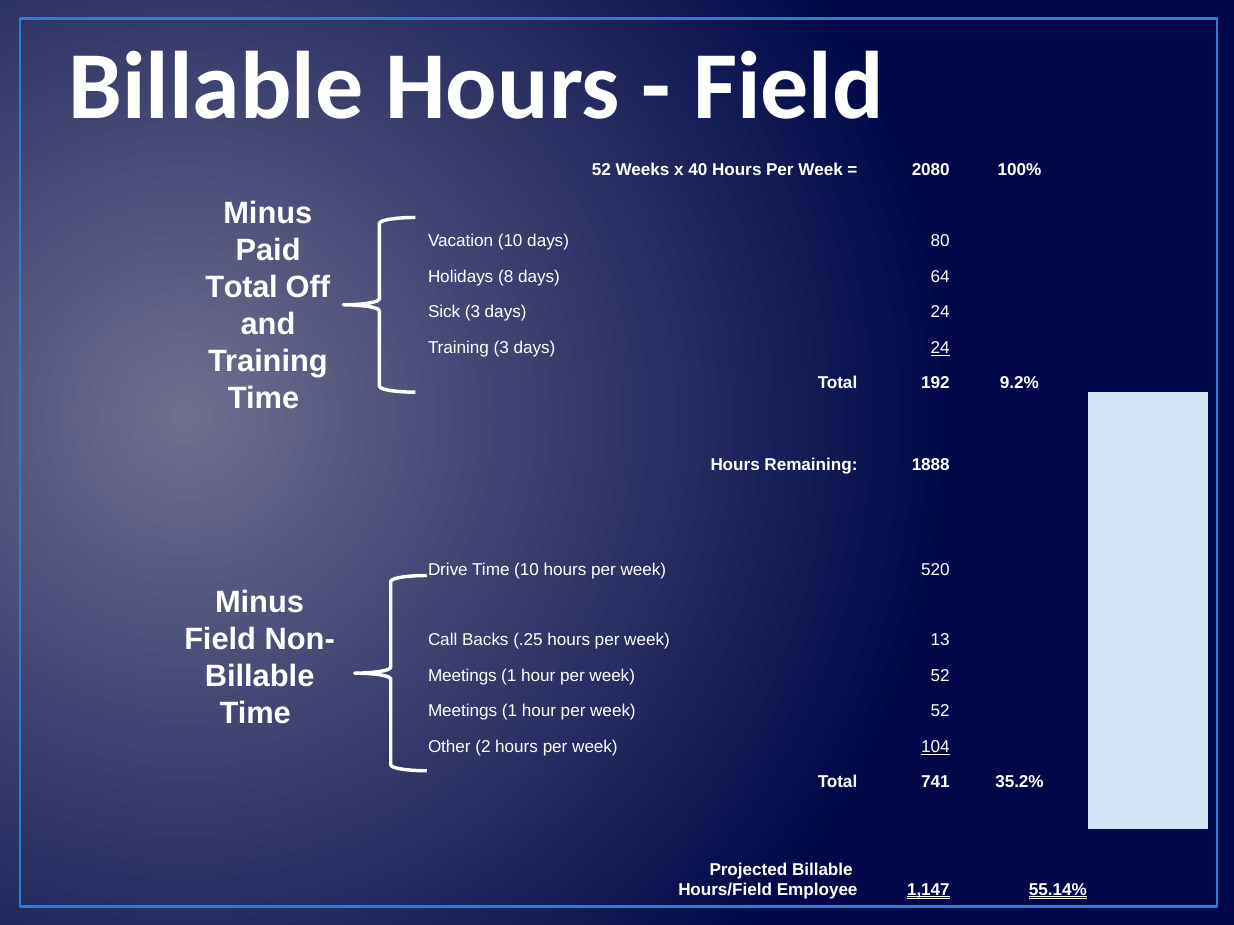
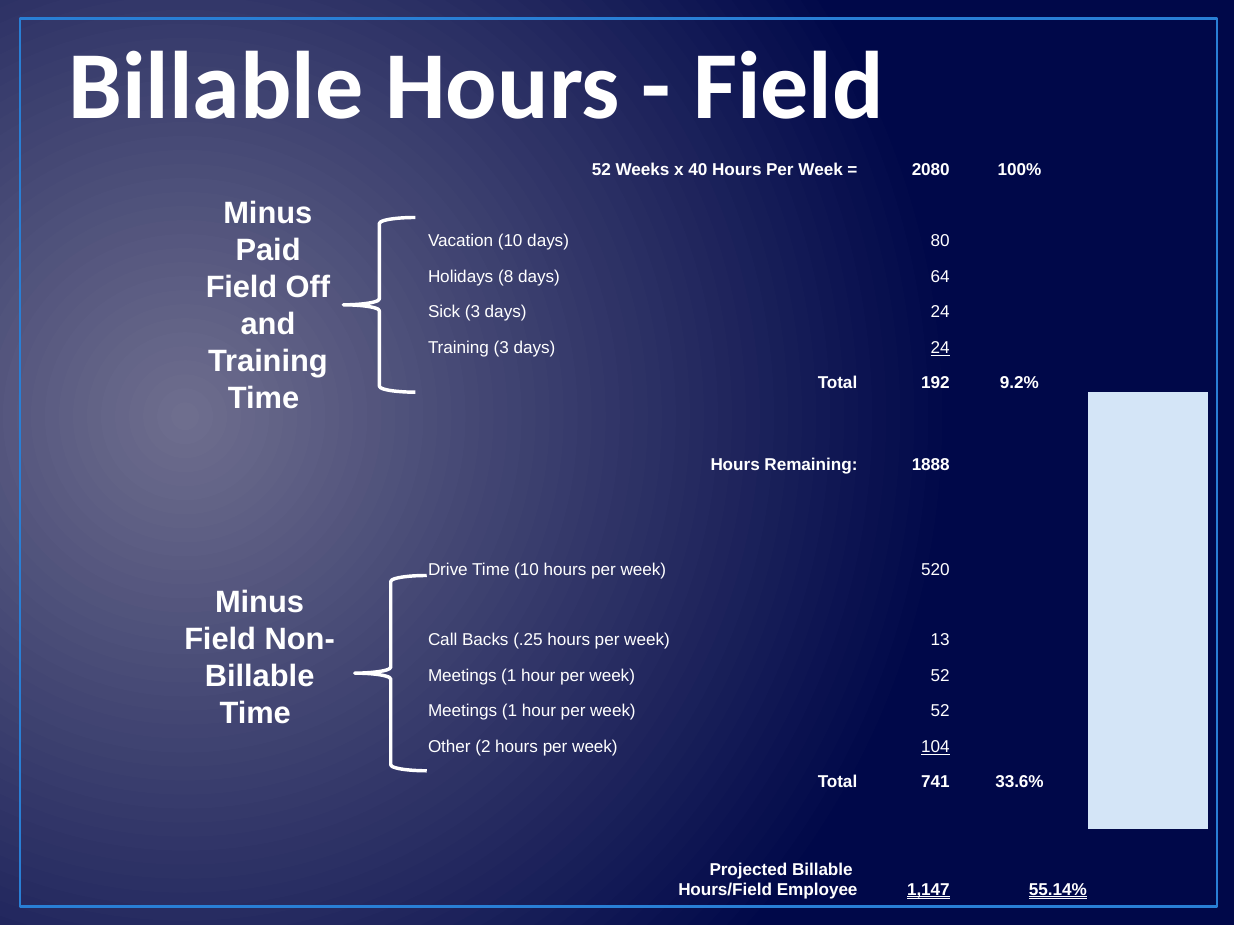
Total: Total -> Field (241, 288)
35.2%: 35.2% -> 33.6% (1019, 783)
